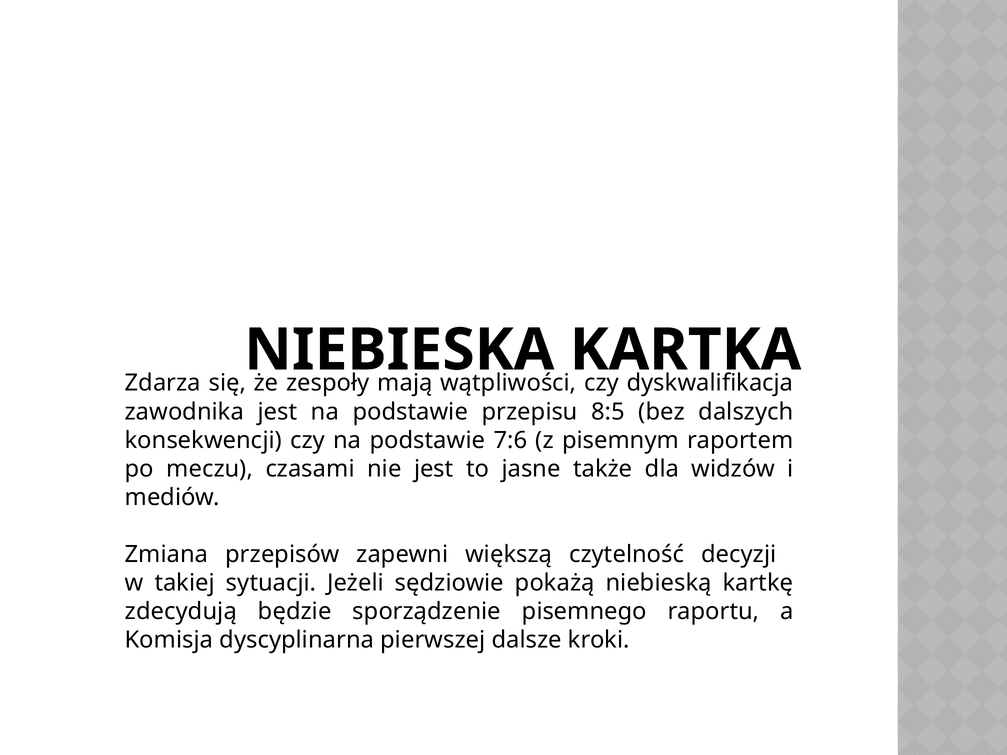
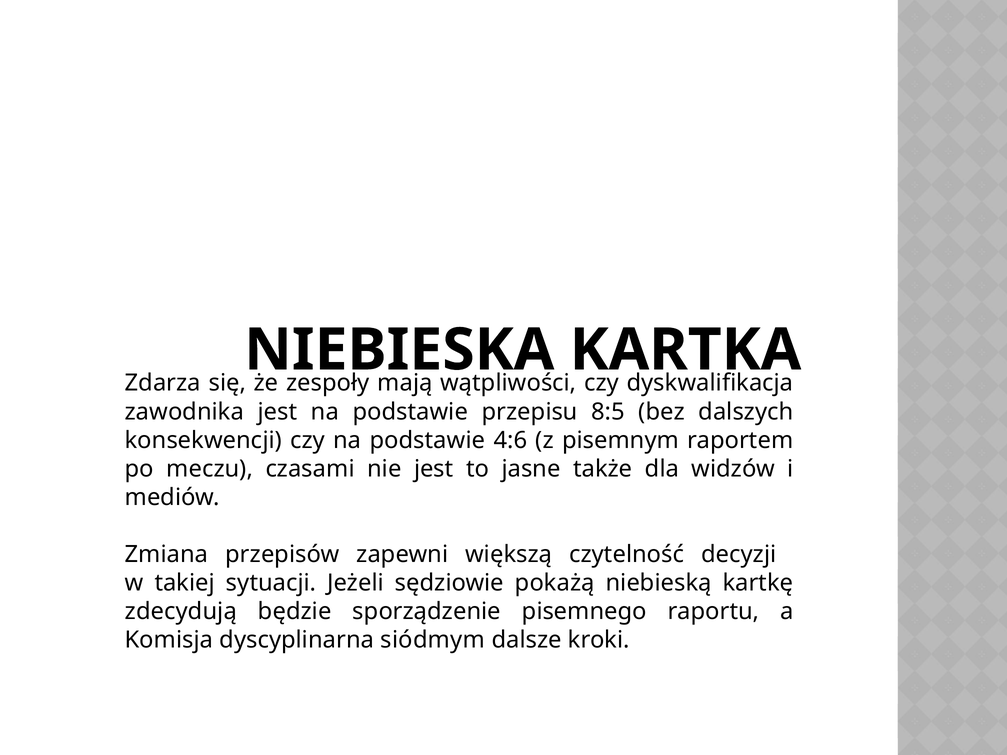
7:6: 7:6 -> 4:6 (510, 440)
pierwszej: pierwszej -> siódmym (433, 640)
